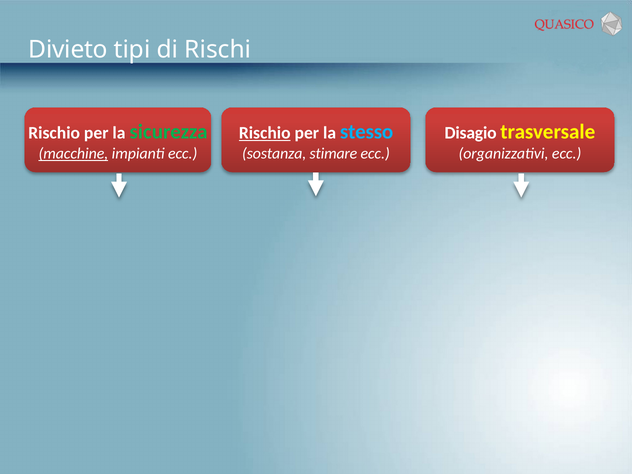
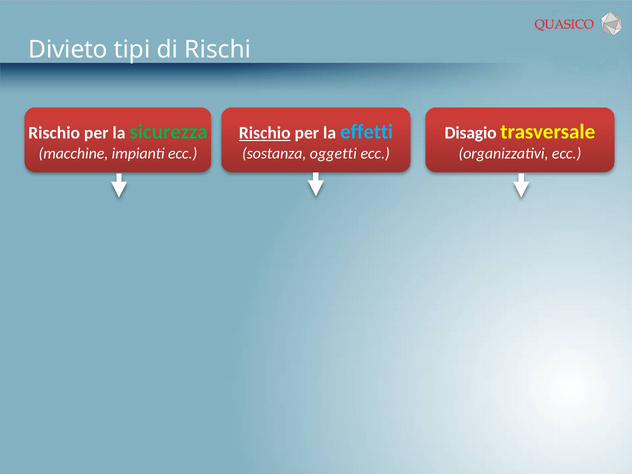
stesso: stesso -> effetti (367, 132)
macchine underline: present -> none (73, 154)
stimare: stimare -> oggetti (333, 154)
